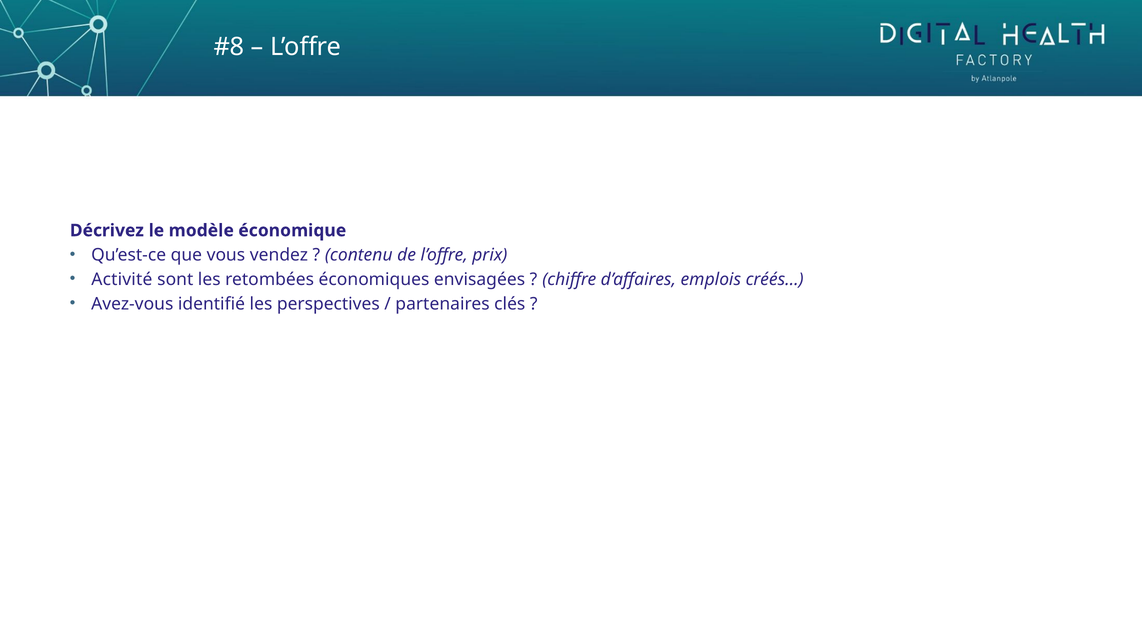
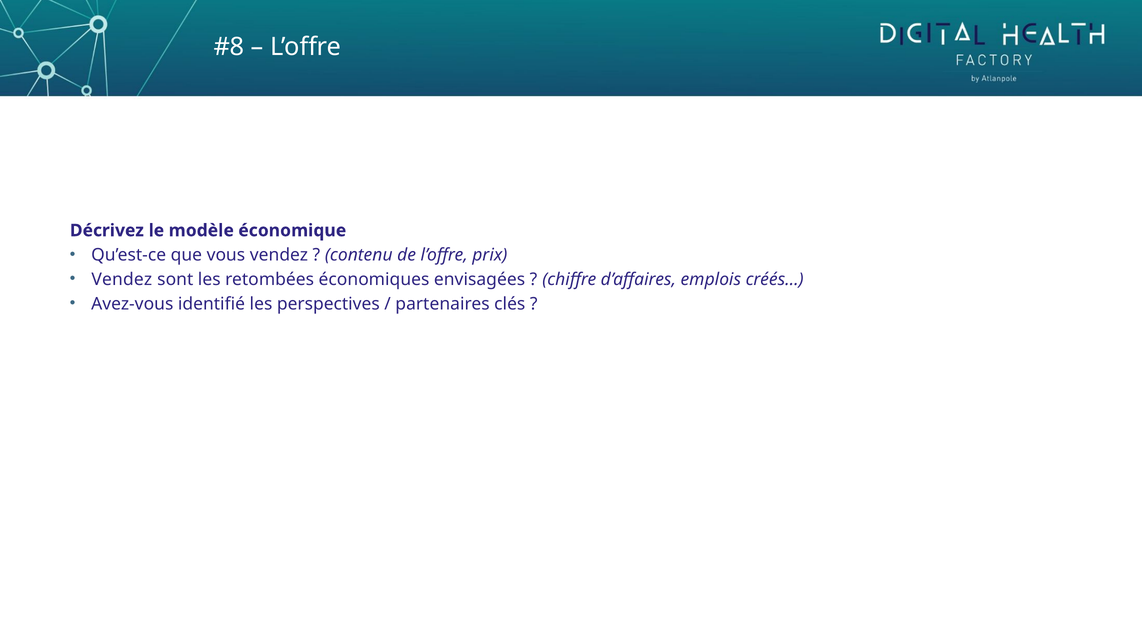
Activité: Activité -> Vendez (122, 280)
